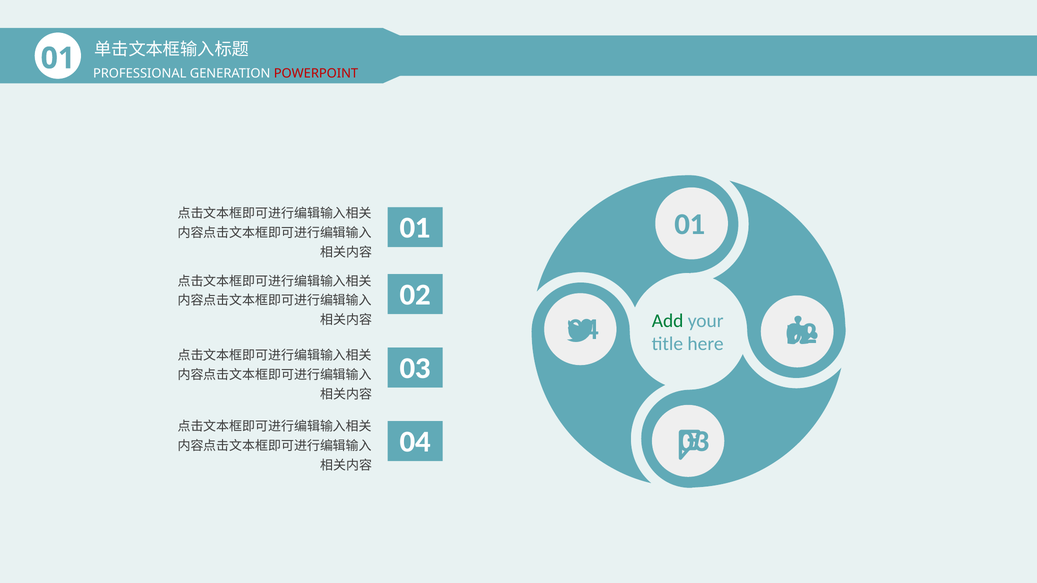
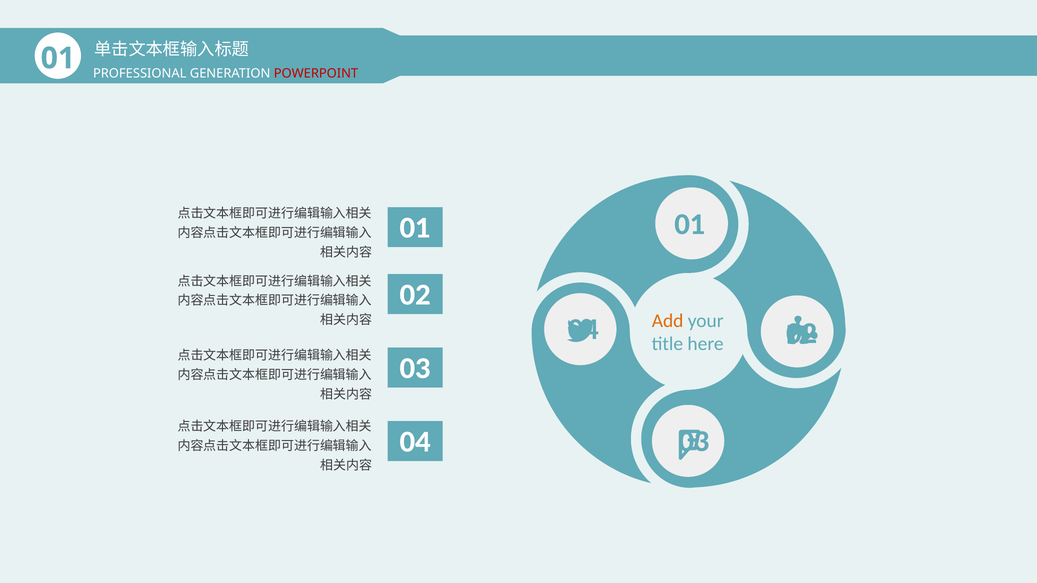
Add colour: green -> orange (668, 321)
